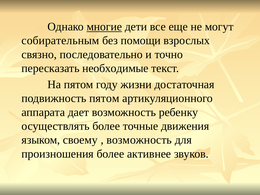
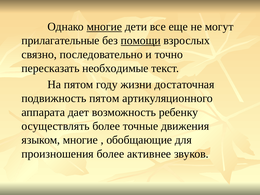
собирательным: собирательным -> прилагательные (61, 41)
помощи underline: none -> present (141, 41)
языком своему: своему -> многие (80, 140)
возможность: возможность -> обобщающие (139, 140)
